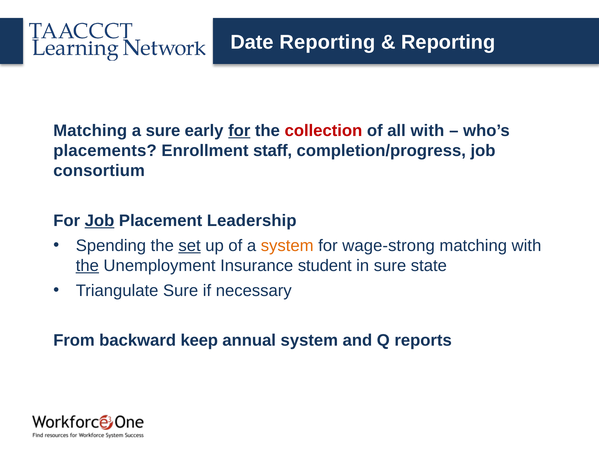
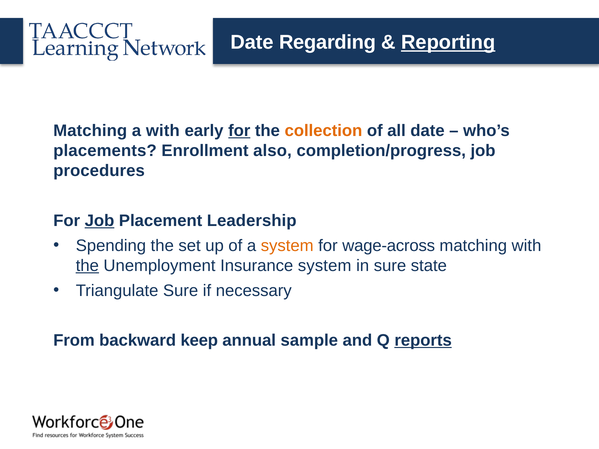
Date Reporting: Reporting -> Regarding (328, 42)
Reporting underline: none -> present (448, 42)
a sure: sure -> with (163, 131)
collection colour: red -> orange (323, 131)
all with: with -> date (428, 131)
staff: staff -> also (272, 151)
consortium: consortium -> procedures (99, 171)
set underline: present -> none (190, 246)
wage-strong: wage-strong -> wage-across (389, 246)
Insurance student: student -> system (325, 266)
annual system: system -> sample (309, 341)
reports underline: none -> present (423, 341)
